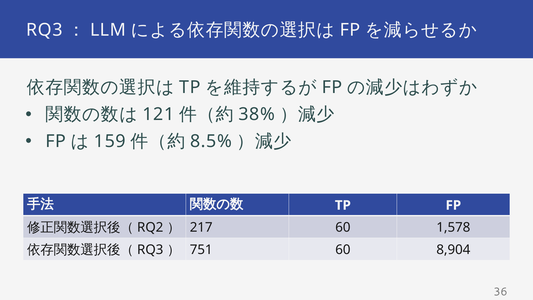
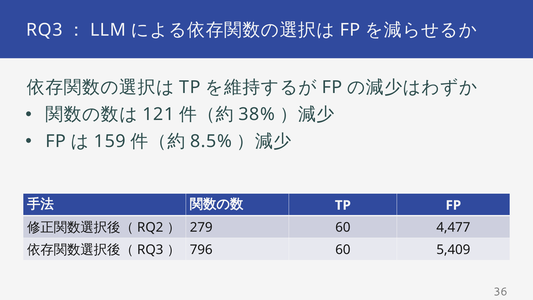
217: 217 -> 279 (201, 227)
1,578: 1,578 -> 4,477 (453, 227)
751: 751 -> 796 (201, 250)
8,904: 8,904 -> 5,409 (453, 250)
